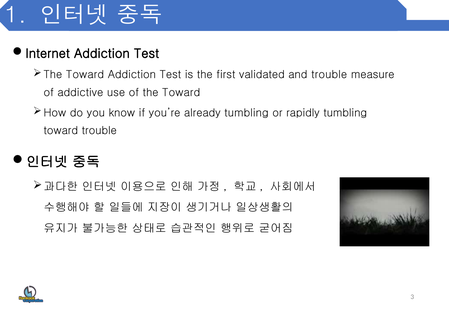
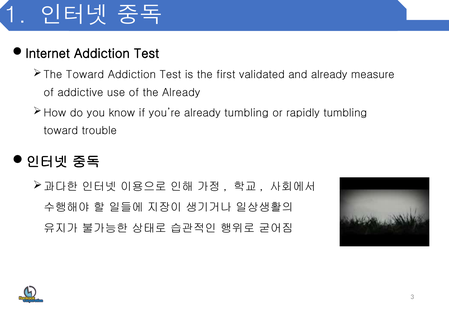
and trouble: trouble -> already (329, 75)
of the Toward: Toward -> Already (181, 92)
